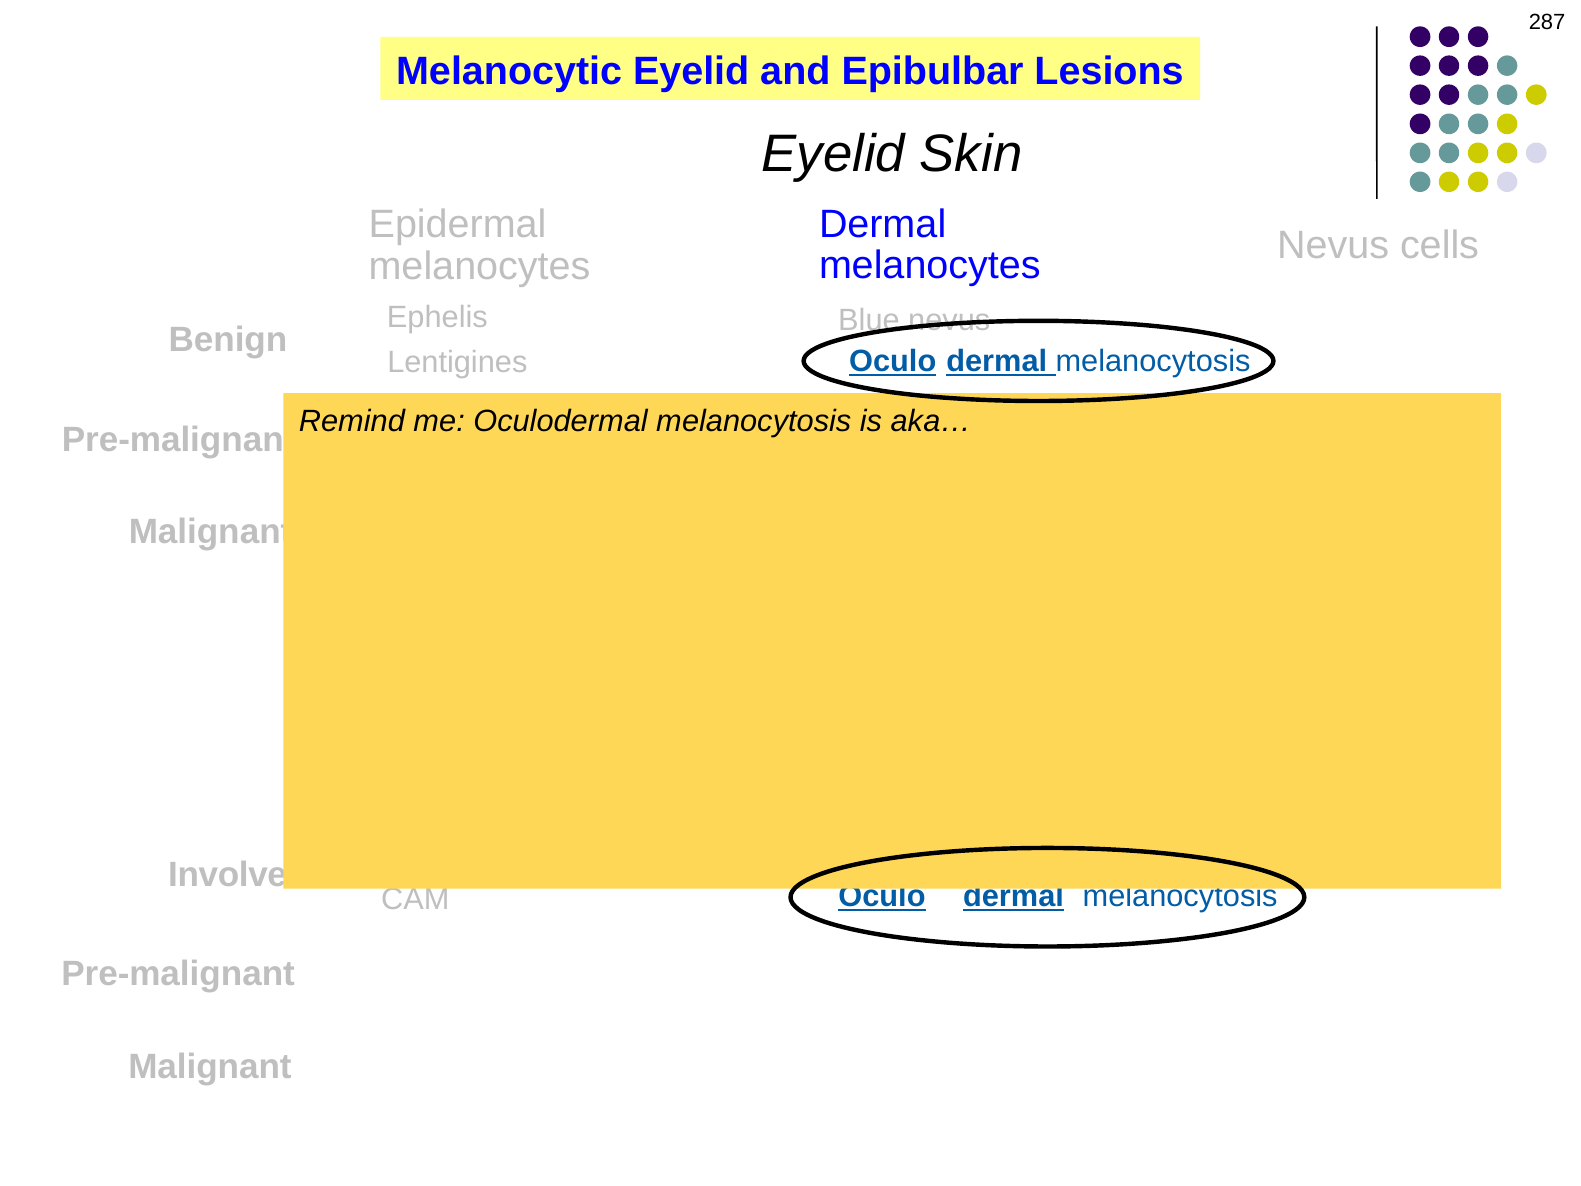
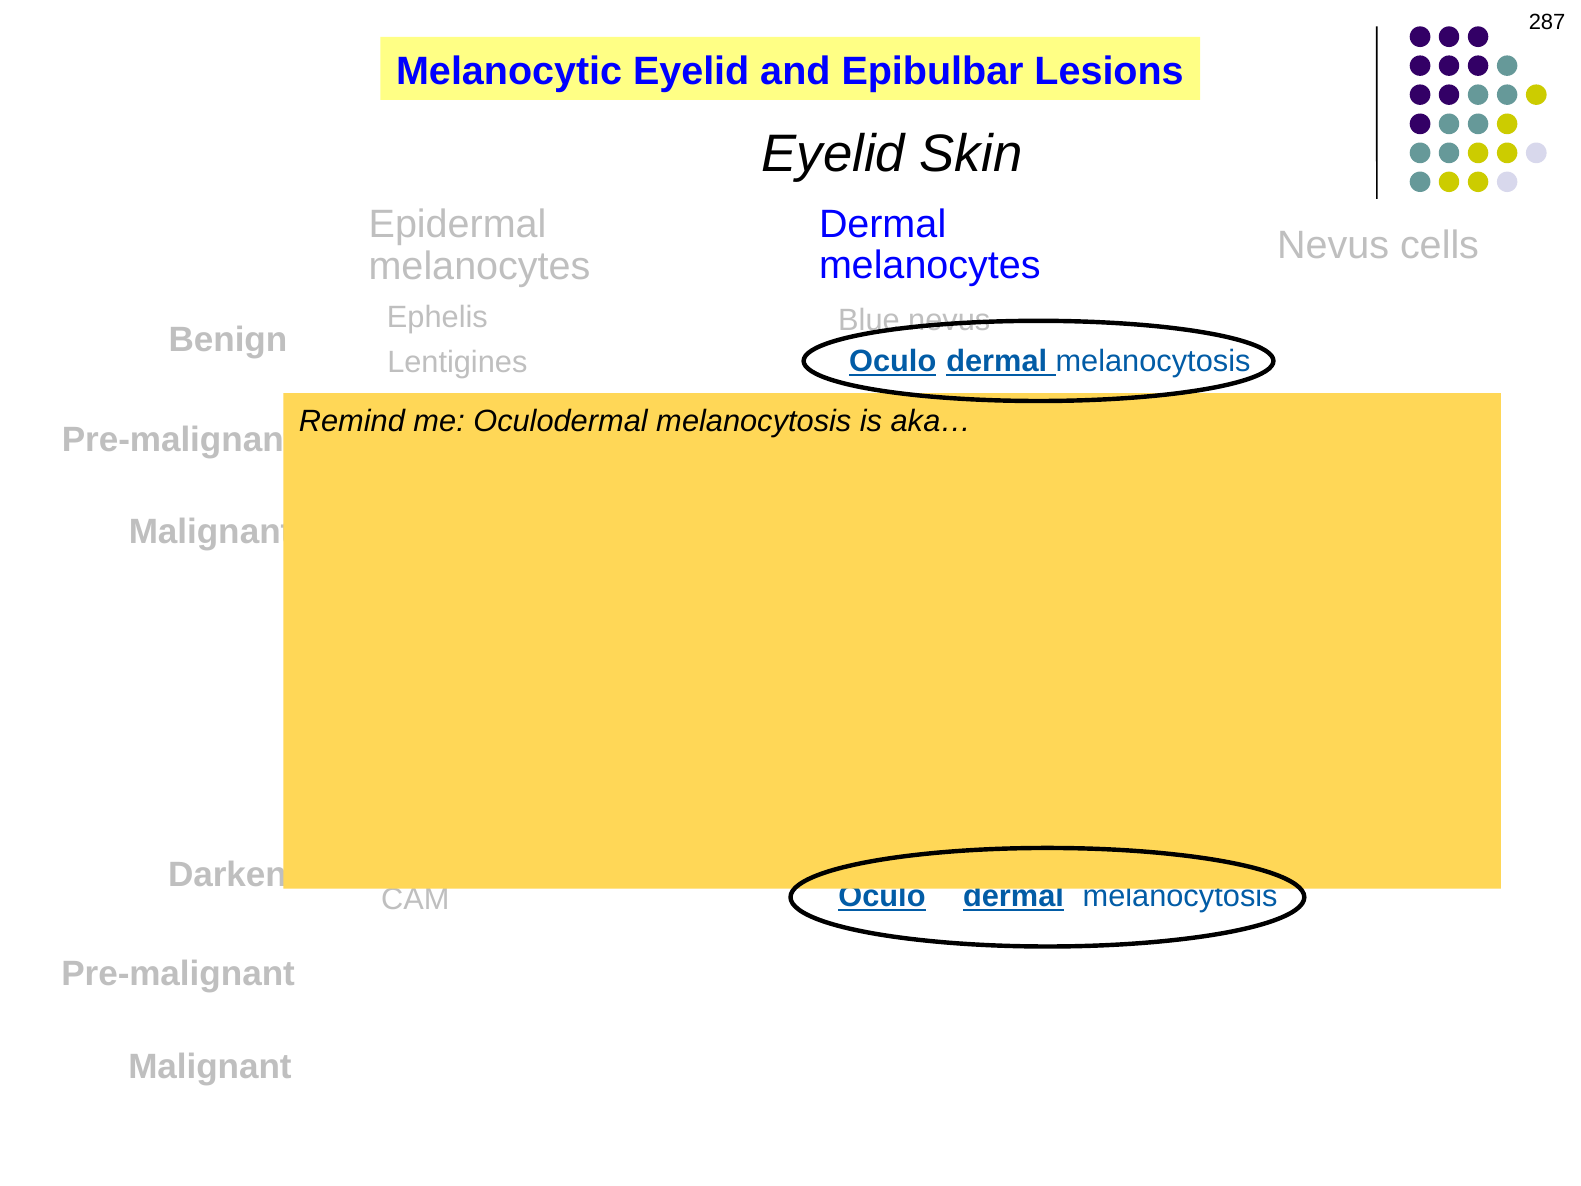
Involve: Involve -> Darken (227, 874)
